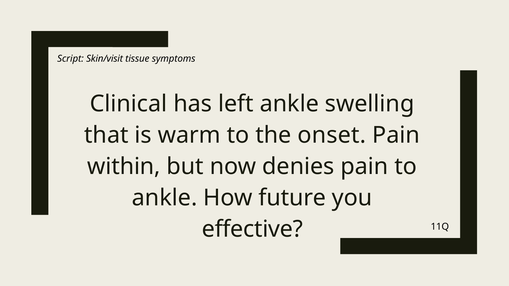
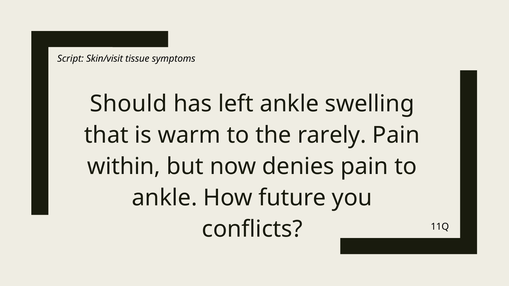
Clinical: Clinical -> Should (128, 104)
onset: onset -> rarely (332, 135)
effective: effective -> conflicts (252, 229)
